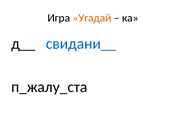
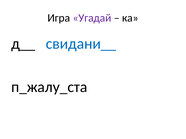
Угадай colour: orange -> purple (92, 18)
